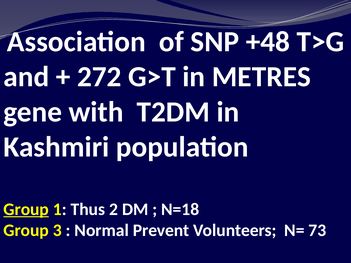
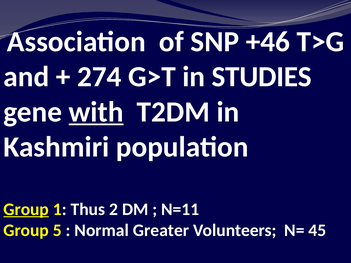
+48: +48 -> +46 (268, 42)
272: 272 -> 274 (99, 77)
METRES: METRES -> STUDIES (262, 77)
with underline: none -> present (96, 112)
N=18: N=18 -> N=11 (180, 209)
3: 3 -> 5 (57, 231)
Prevent: Prevent -> Greater (161, 231)
73: 73 -> 45 (317, 231)
